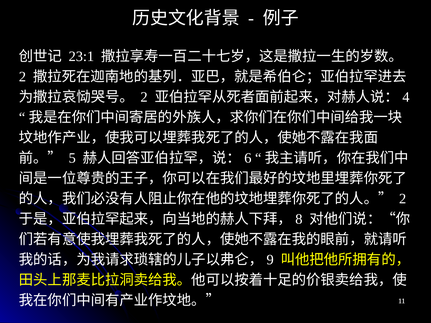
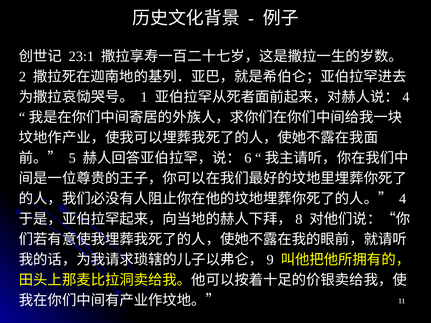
2: 2 -> 1 (144, 97)
2: 2 -> 4 (403, 199)
